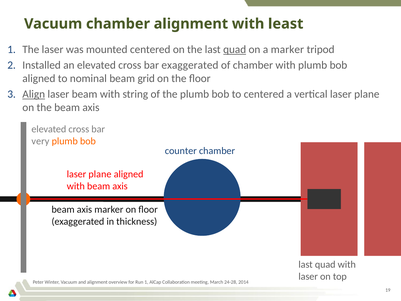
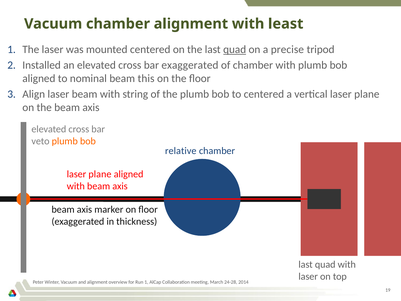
a marker: marker -> precise (287, 50)
grid: grid -> this (146, 79)
Align underline: present -> none (34, 94)
very: very -> veto (40, 141)
counter: counter -> relative (181, 151)
